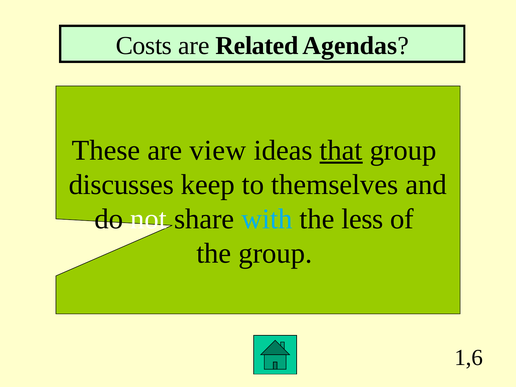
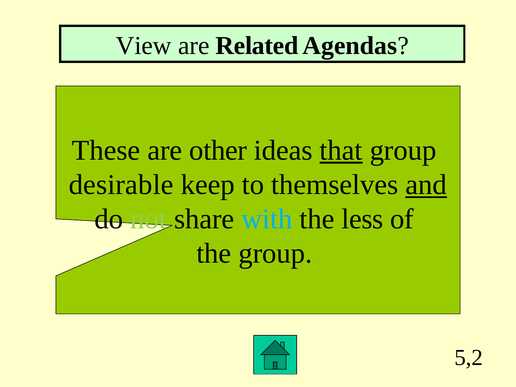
Costs: Costs -> View (144, 46)
view: view -> other (218, 150)
discusses: discusses -> desirable (121, 185)
and underline: none -> present (426, 185)
not colour: white -> light green (149, 219)
1,6: 1,6 -> 5,2 (469, 358)
